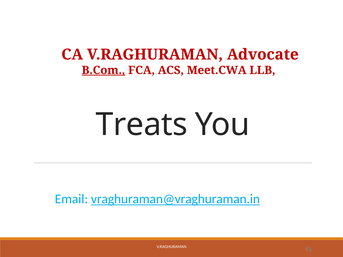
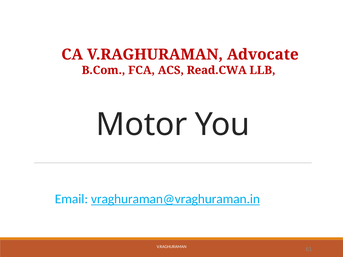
B.Com underline: present -> none (103, 70)
Meet.CWA: Meet.CWA -> Read.CWA (217, 70)
Treats: Treats -> Motor (142, 125)
